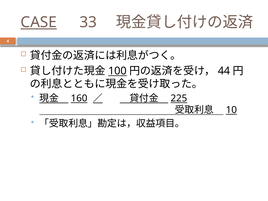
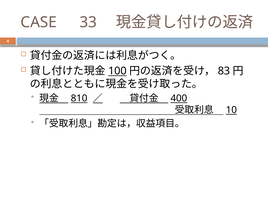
CASE underline: present -> none (39, 22)
44: 44 -> 83 (224, 71)
160: 160 -> 810 (79, 98)
225: 225 -> 400 (179, 98)
